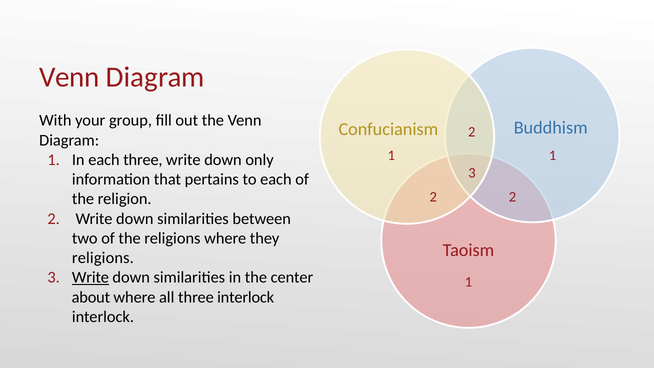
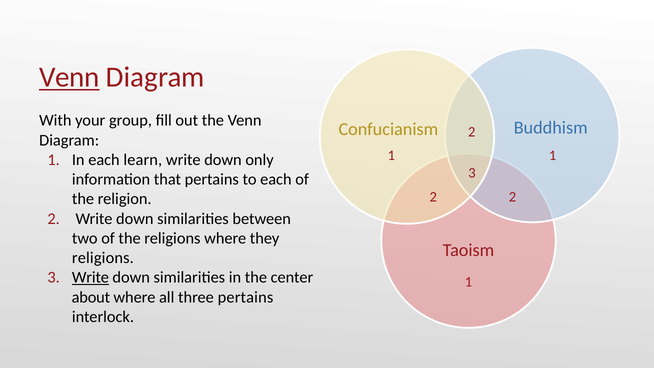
Venn underline: none -> present (69, 77)
each three: three -> learn (143, 160)
three interlock: interlock -> pertains (245, 297)
